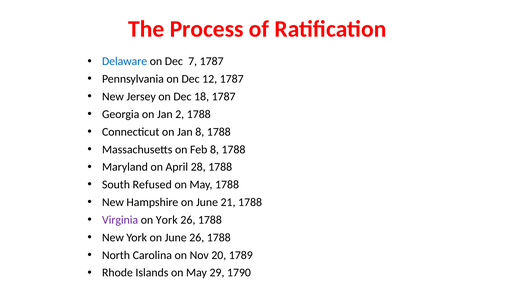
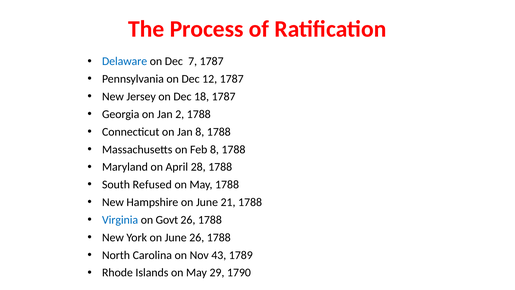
Virginia colour: purple -> blue (120, 220)
on York: York -> Govt (167, 220)
20: 20 -> 43 (219, 255)
